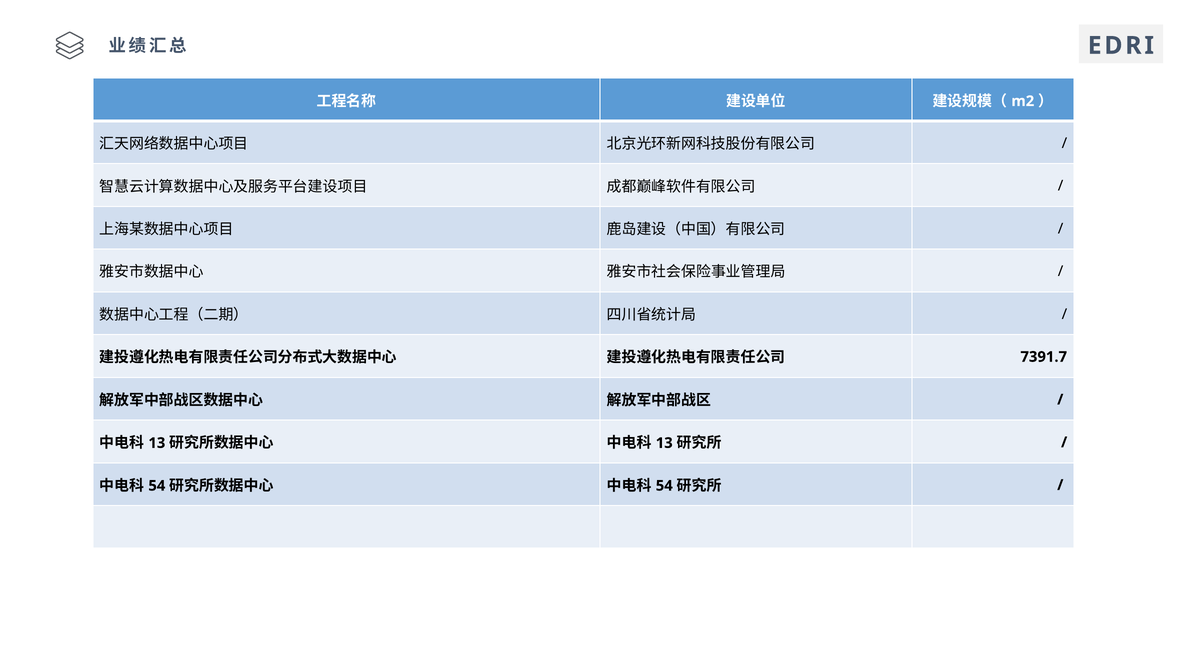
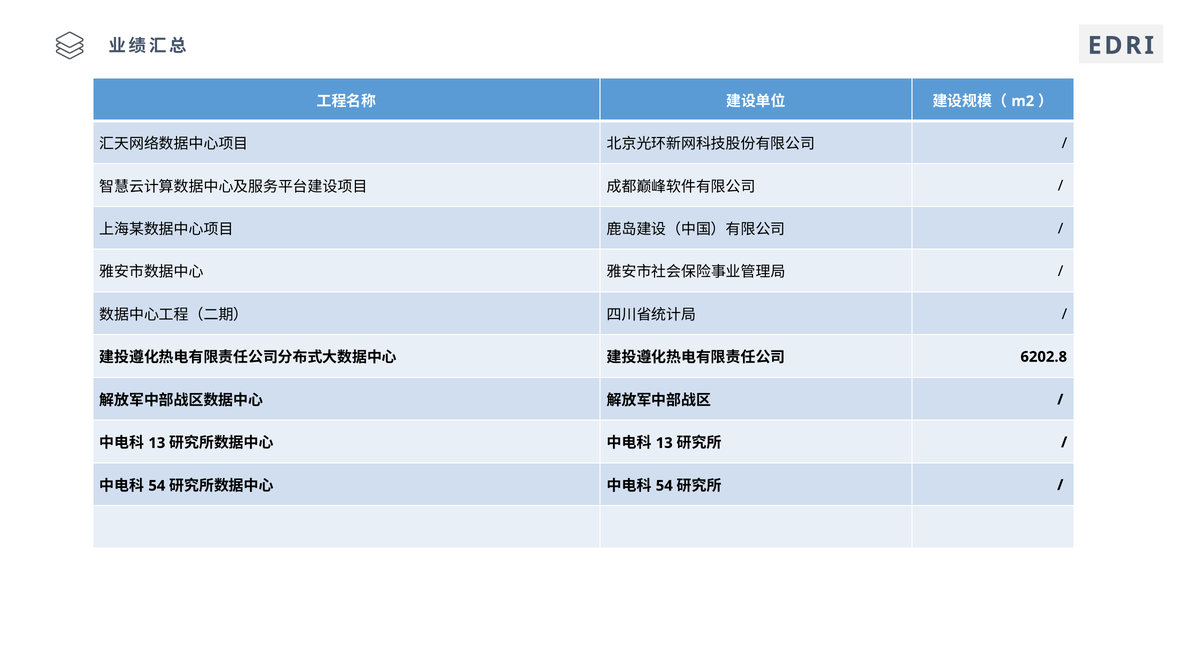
7391.7: 7391.7 -> 6202.8 (1044, 357)
